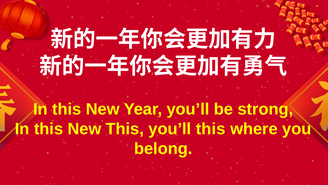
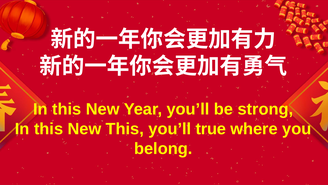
you’ll this: this -> true (211, 129)
